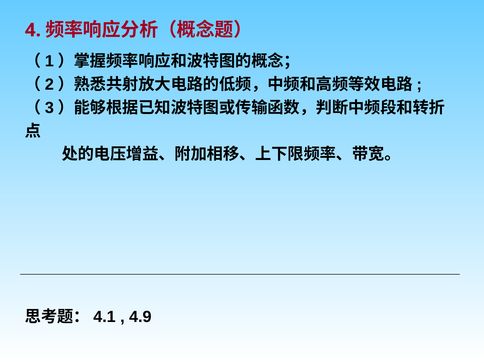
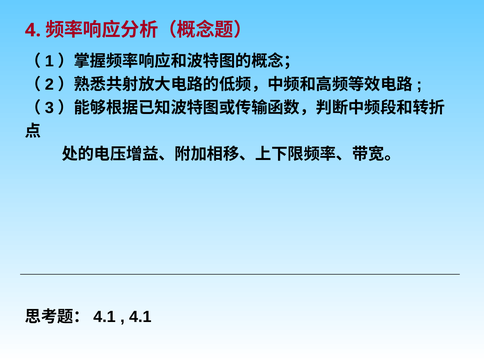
4.9: 4.9 -> 4.1 (140, 317)
